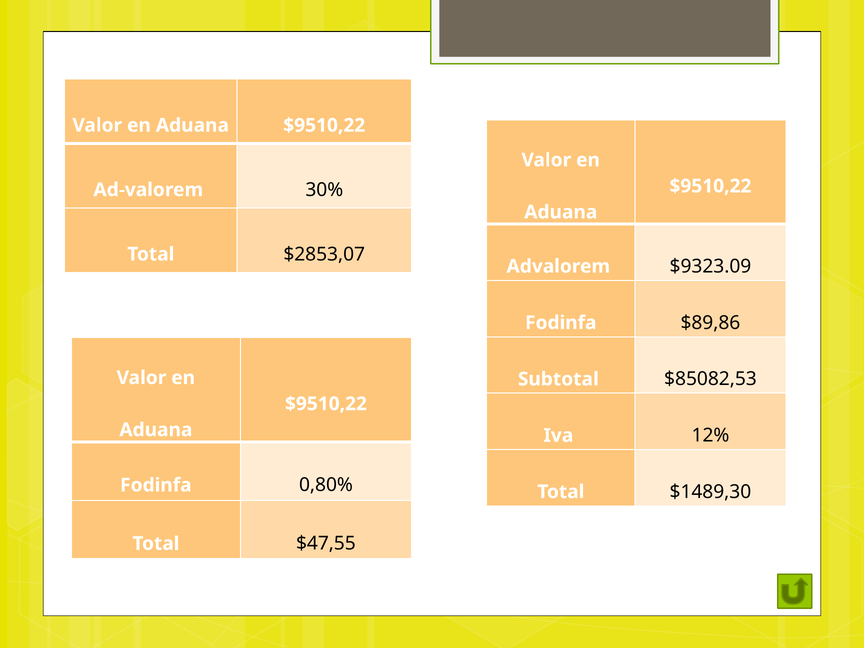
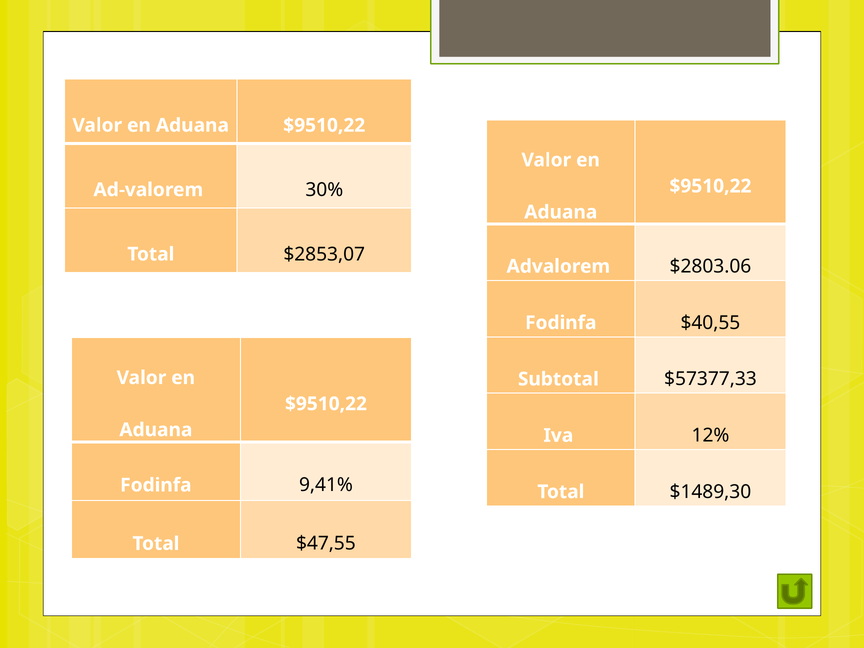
$9323.09: $9323.09 -> $2803.06 (710, 266)
$89,86: $89,86 -> $40,55 (710, 323)
$85082,53: $85082,53 -> $57377,33 (710, 379)
0,80%: 0,80% -> 9,41% (326, 485)
